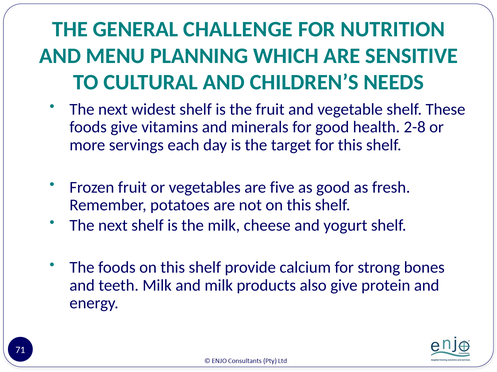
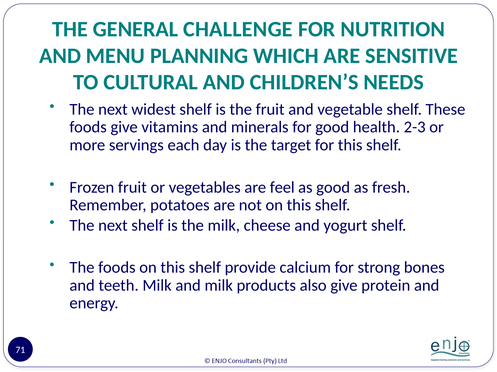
2-8: 2-8 -> 2-3 (415, 127)
five: five -> feel (282, 188)
